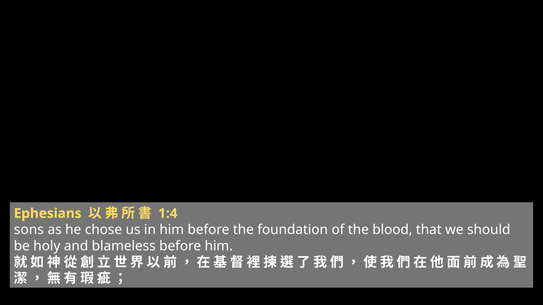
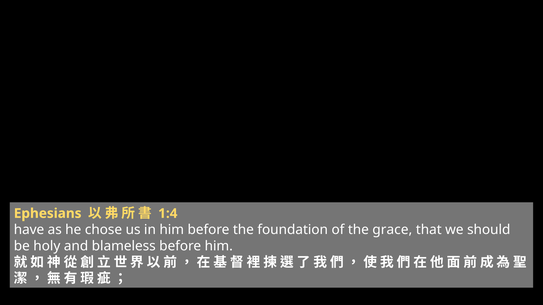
sons: sons -> have (29, 230)
blood: blood -> grace (392, 230)
